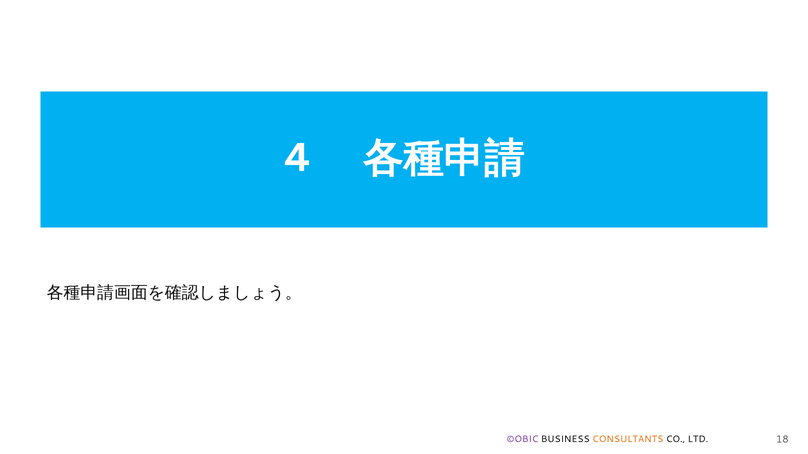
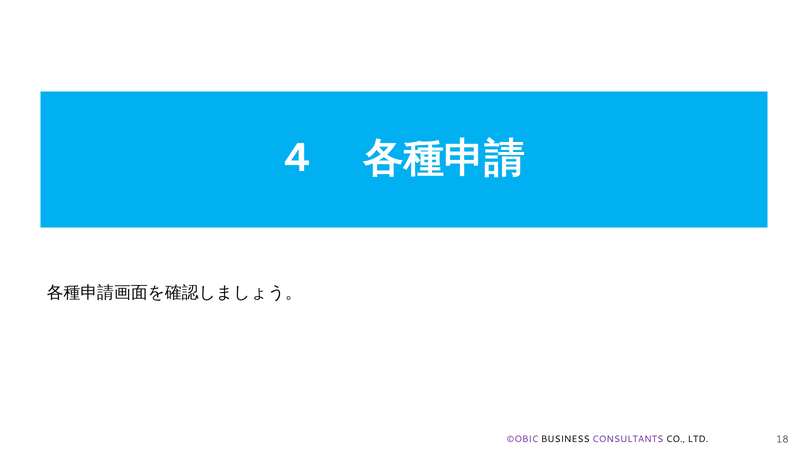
CONSULTANTS colour: orange -> purple (628, 439)
